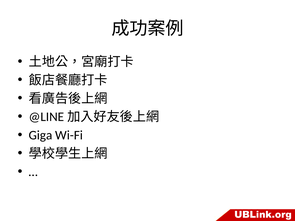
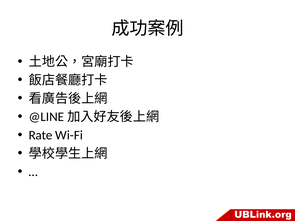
Giga: Giga -> Rate (41, 135)
